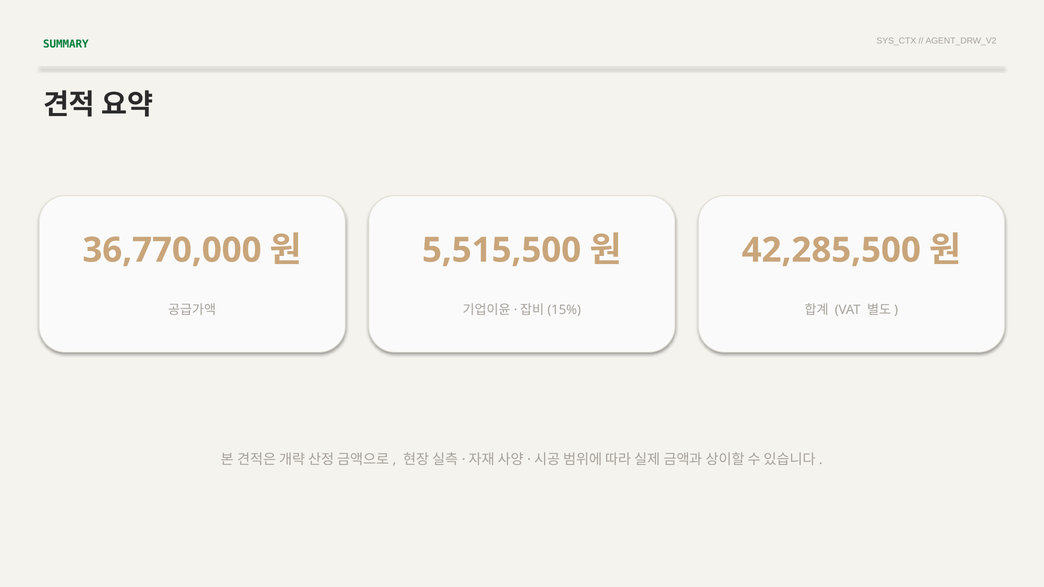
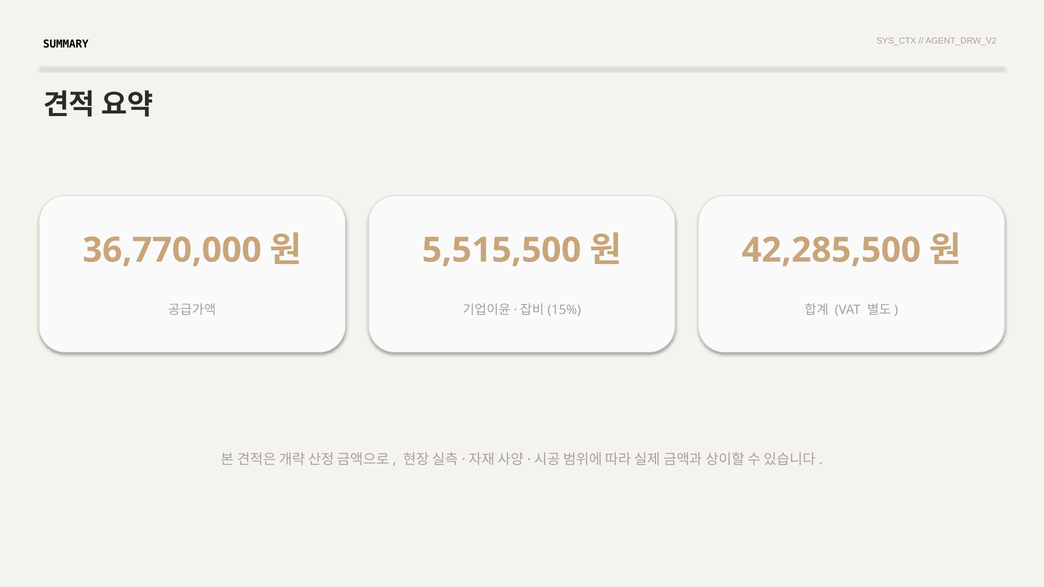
SUMMARY colour: green -> black (66, 44)
